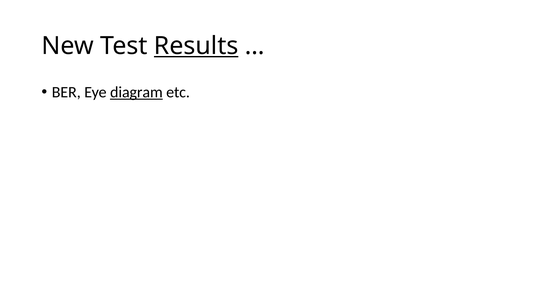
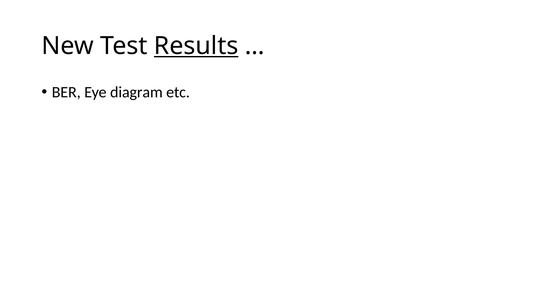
diagram underline: present -> none (136, 92)
